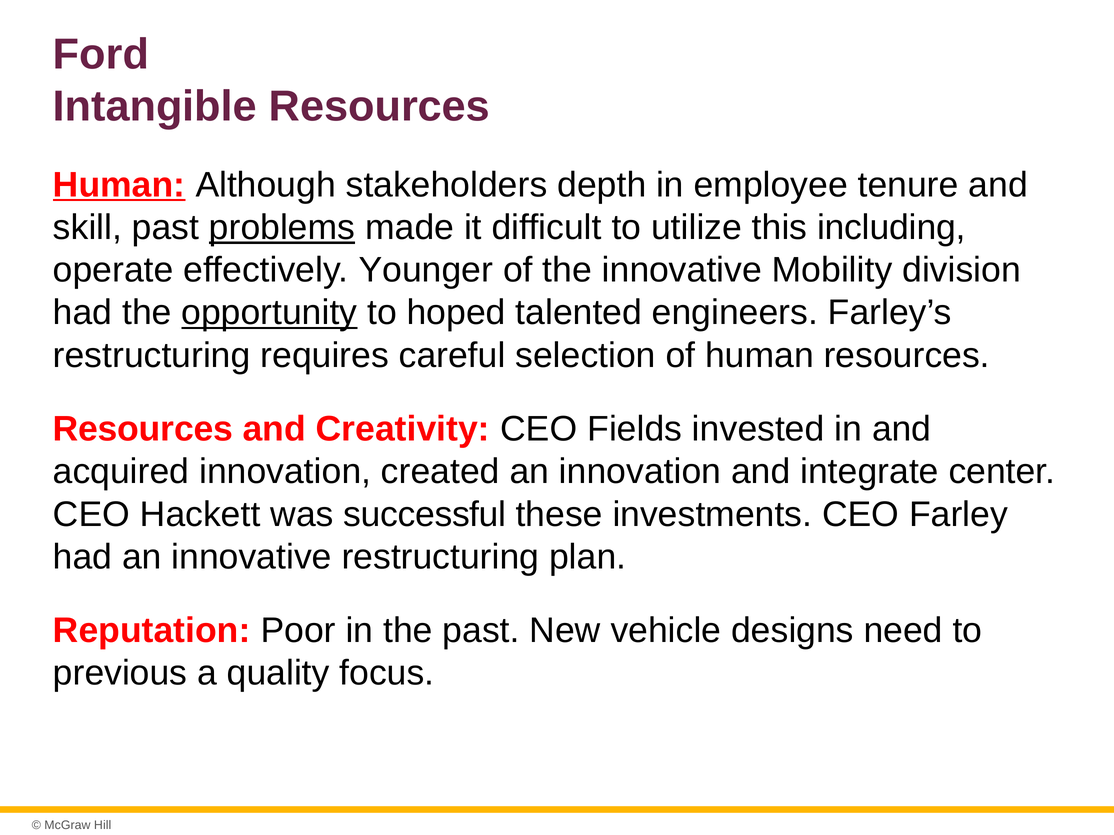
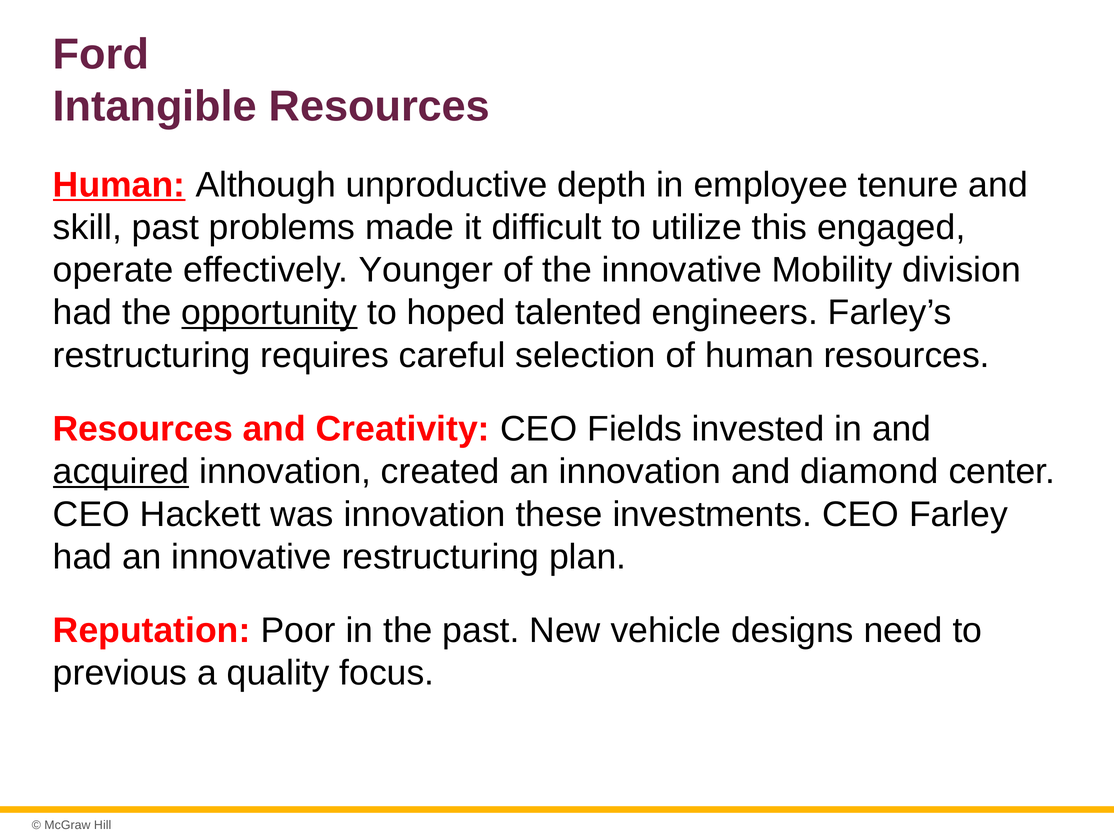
stakeholders: stakeholders -> unproductive (447, 185)
problems underline: present -> none (282, 228)
including: including -> engaged (891, 228)
acquired underline: none -> present (121, 472)
integrate: integrate -> diamond (869, 472)
was successful: successful -> innovation (425, 515)
